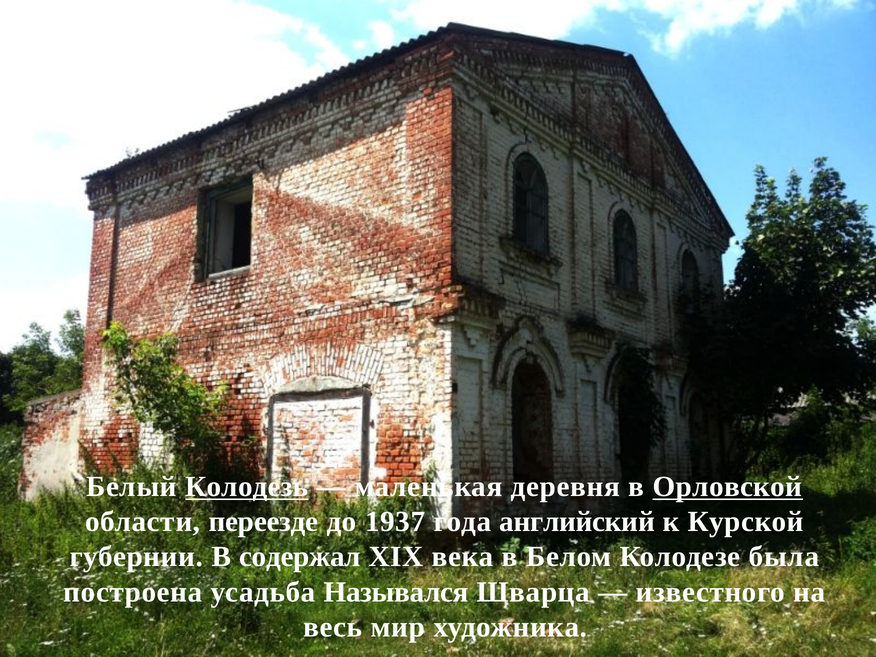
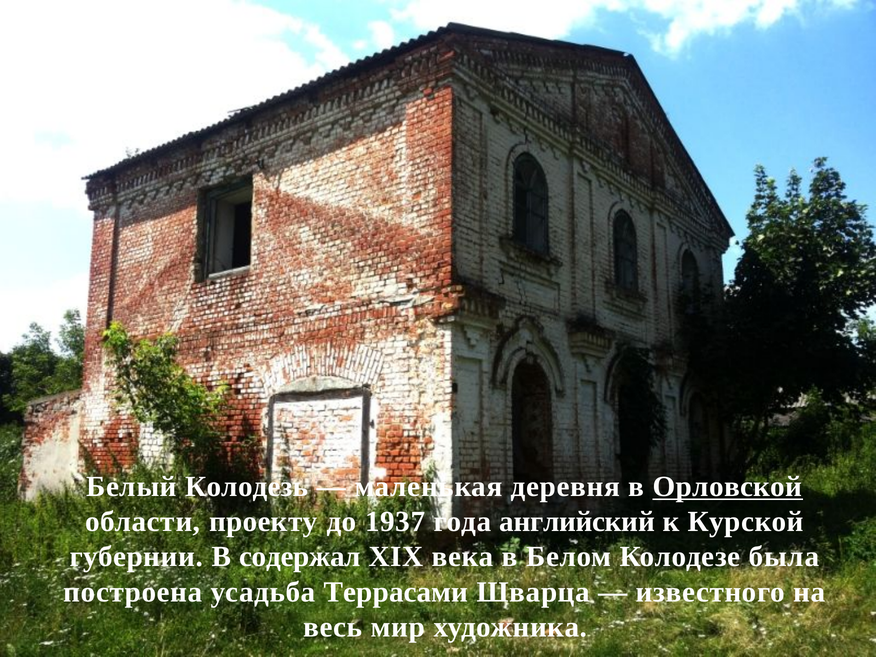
Колодезь underline: present -> none (247, 487)
переезде: переезде -> проекту (263, 522)
Назывался: Назывался -> Террасами (396, 592)
